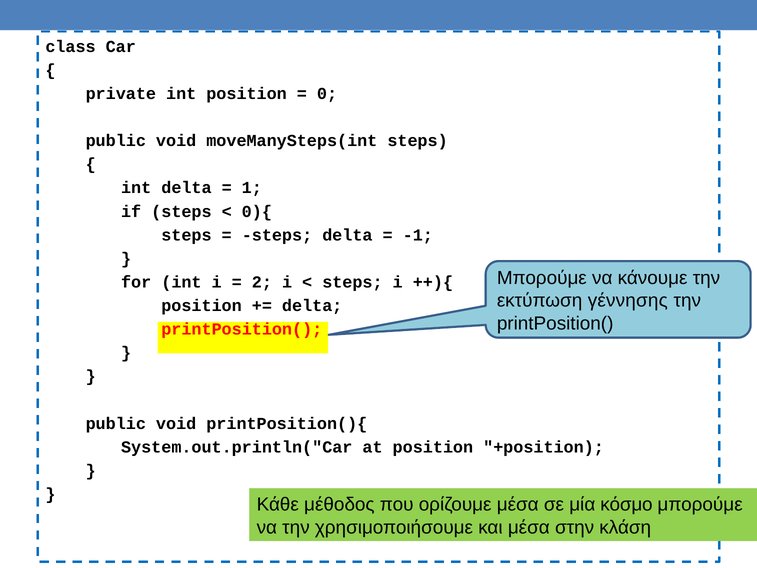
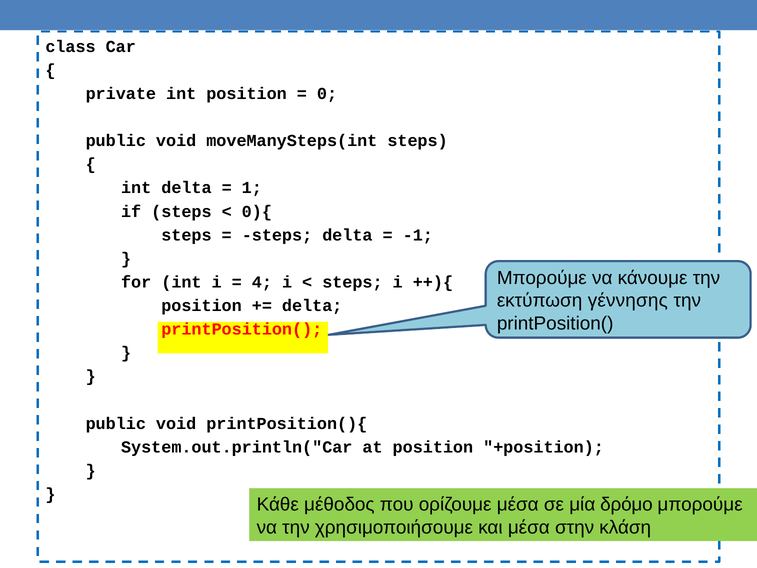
2: 2 -> 4 (262, 282)
κόσμο: κόσμο -> δρόμο (626, 504)
